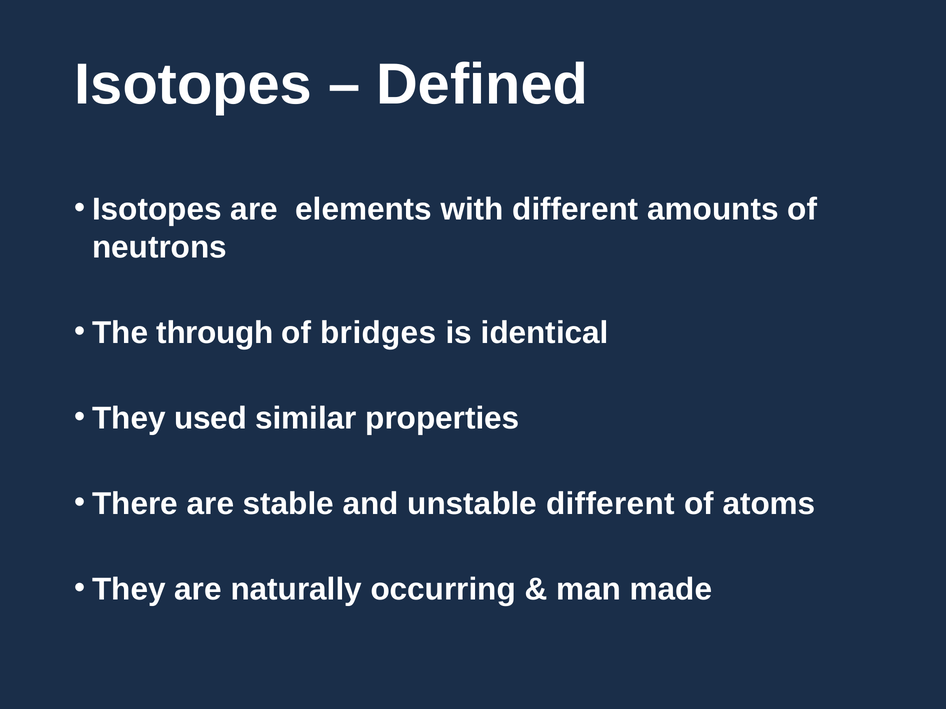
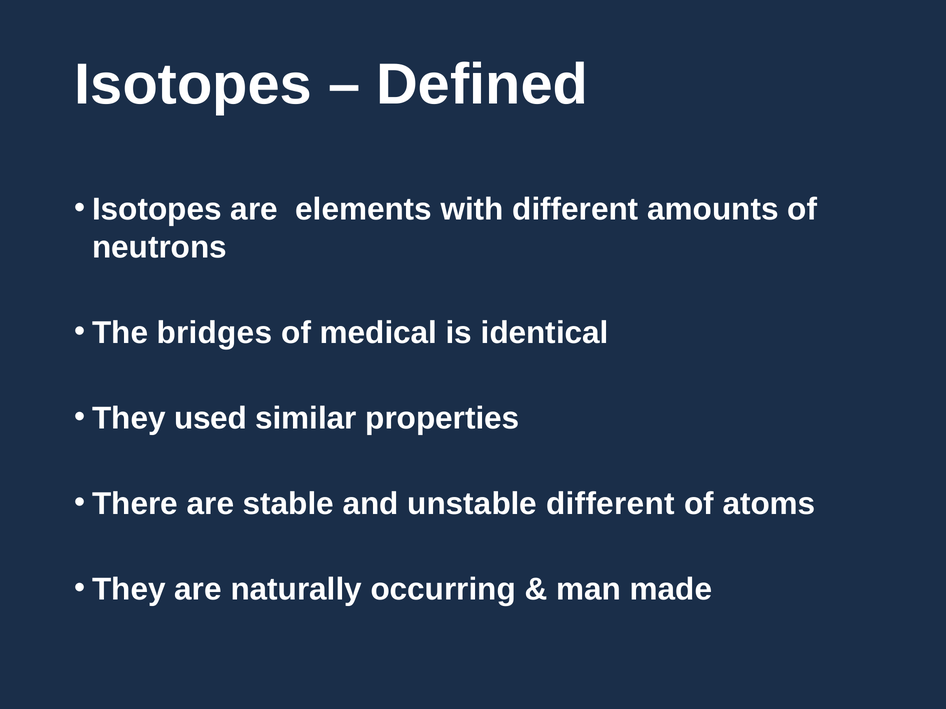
through: through -> bridges (215, 333)
bridges: bridges -> medical (378, 333)
